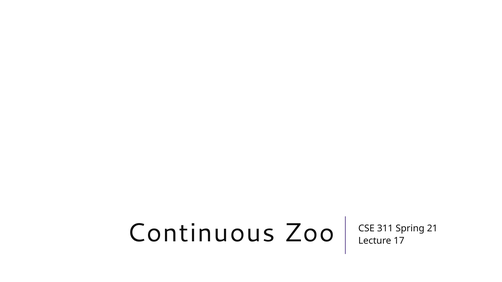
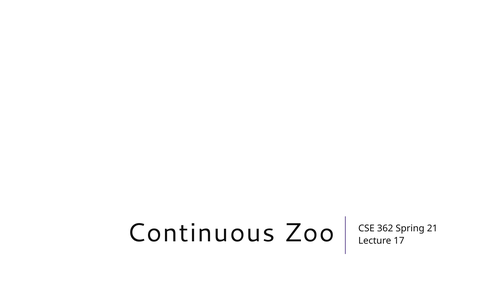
311: 311 -> 362 (385, 229)
